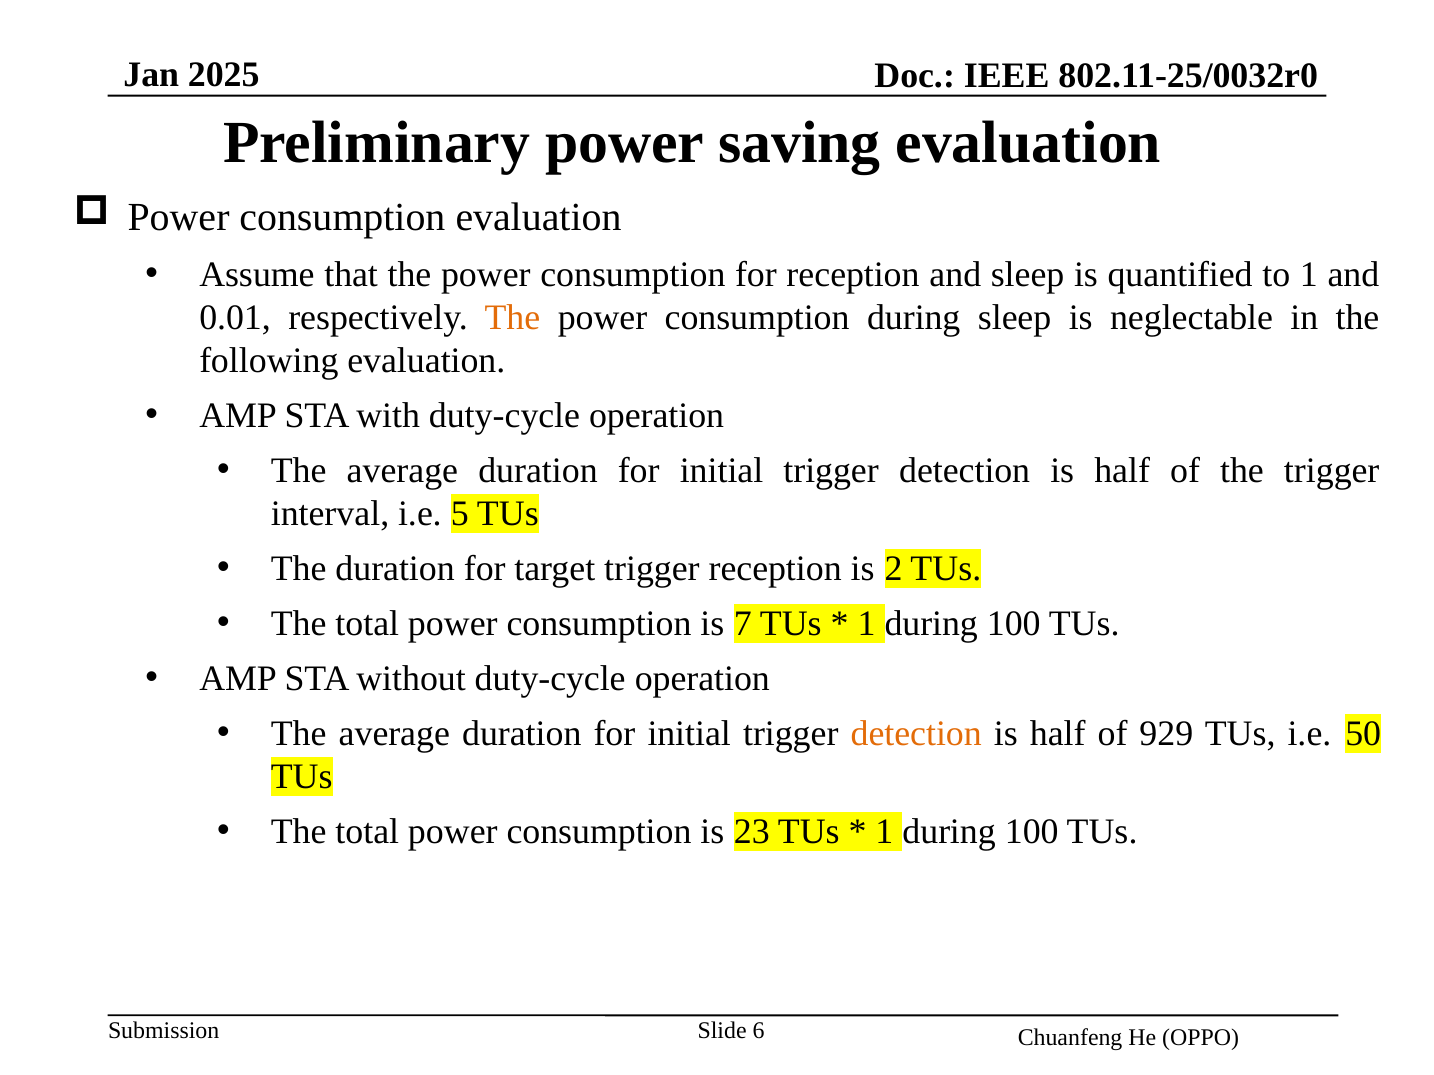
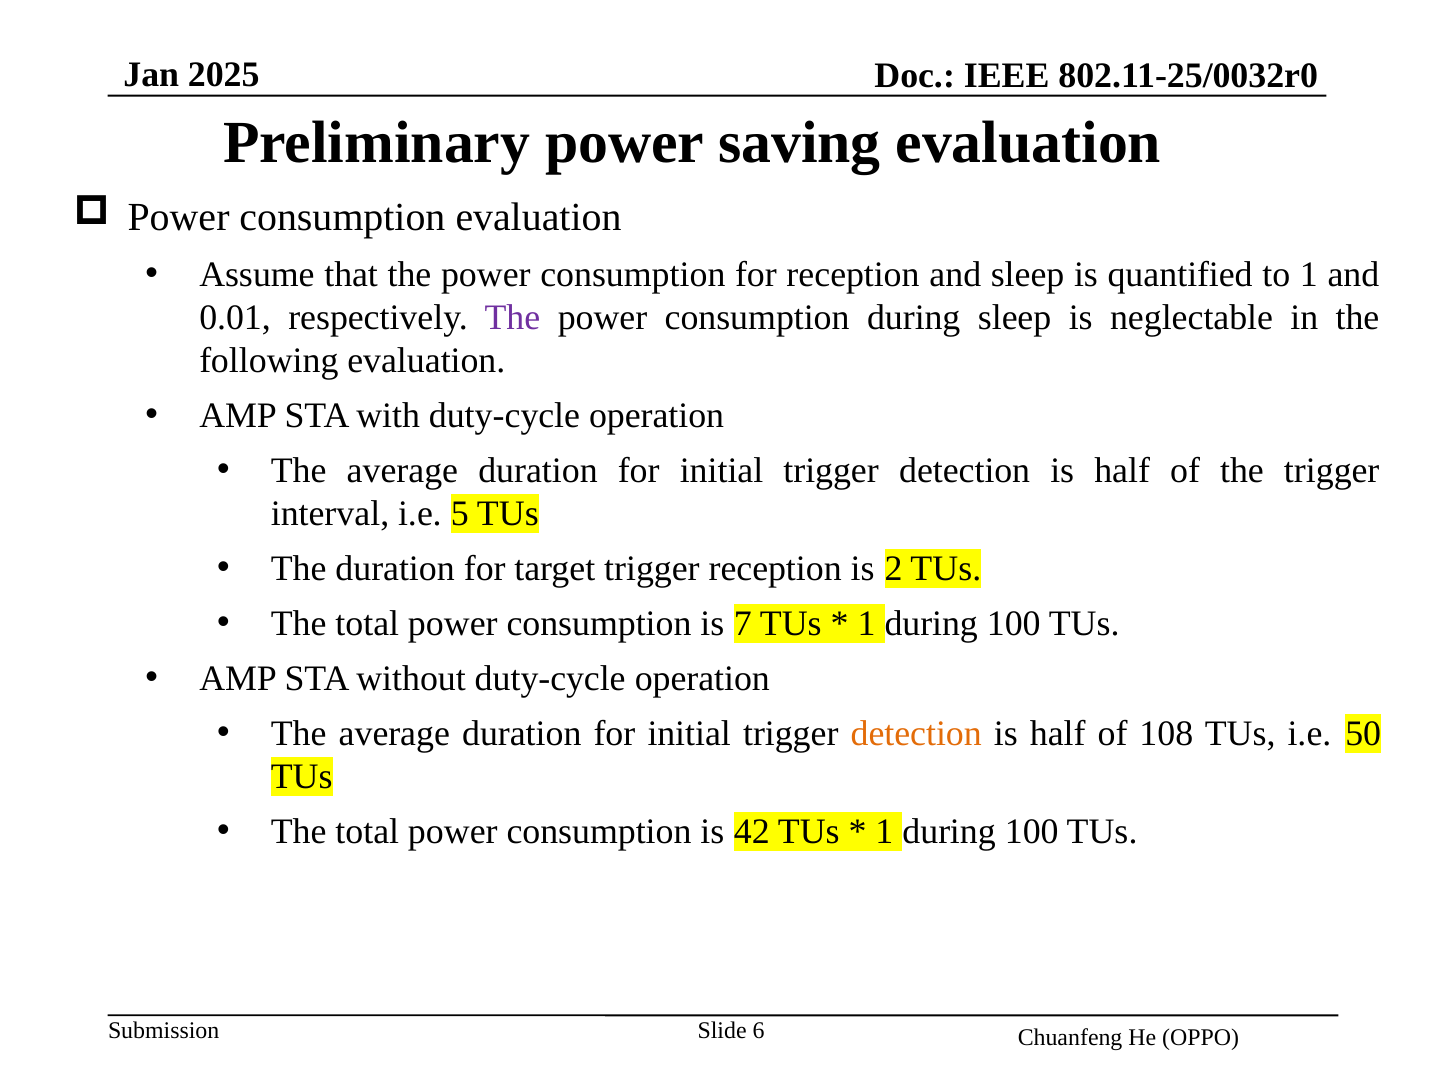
The colour: orange -> purple (512, 318)
929: 929 -> 108 (1166, 734)
23: 23 -> 42 (752, 832)
